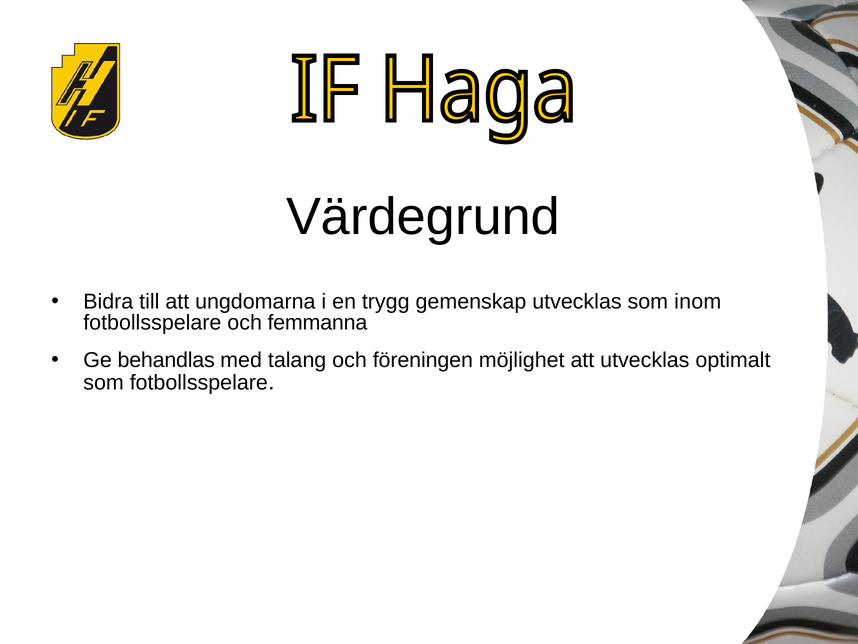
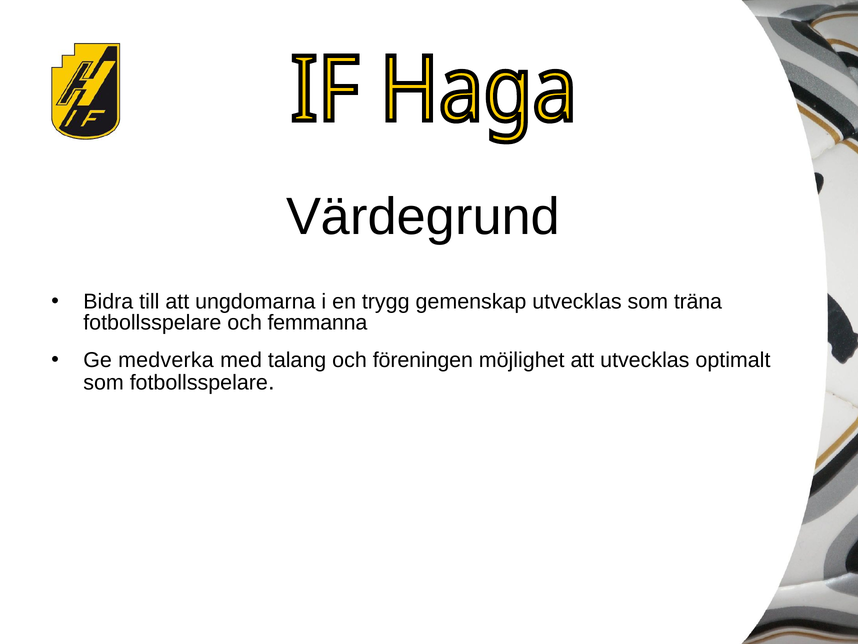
inom: inom -> träna (698, 302)
behandlas: behandlas -> medverka (166, 360)
